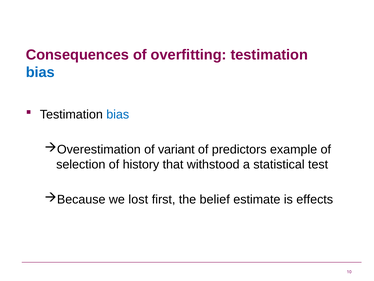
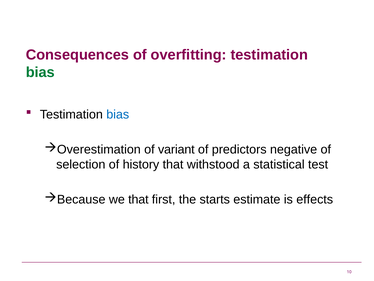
bias colour: blue -> green (40, 72)
example: example -> negative (294, 149)
we lost: lost -> that (138, 199)
belief: belief -> starts (215, 199)
